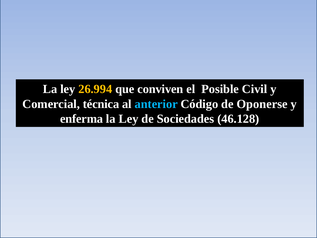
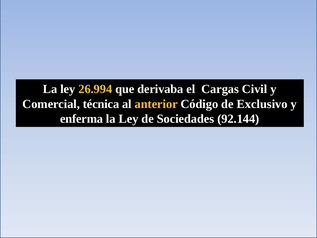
conviven: conviven -> derivaba (160, 89)
Posible: Posible -> Cargas (220, 89)
anterior colour: light blue -> yellow (156, 104)
Oponerse: Oponerse -> Exclusivo (262, 104)
46.128: 46.128 -> 92.144 (238, 119)
